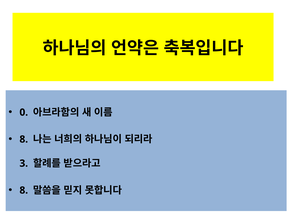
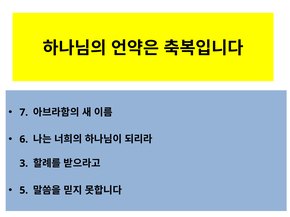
0: 0 -> 7 (24, 113)
8: 8 -> 6 (24, 140)
8: 8 -> 5 (24, 191)
